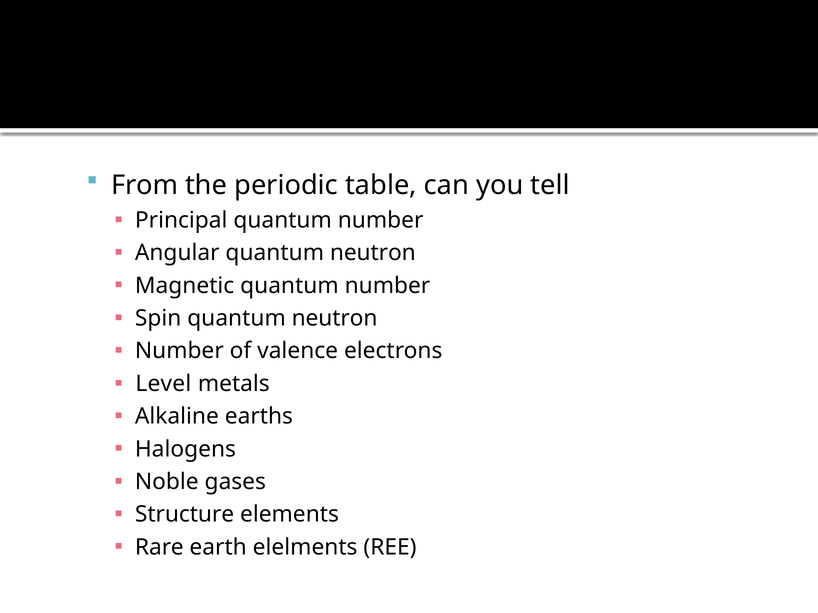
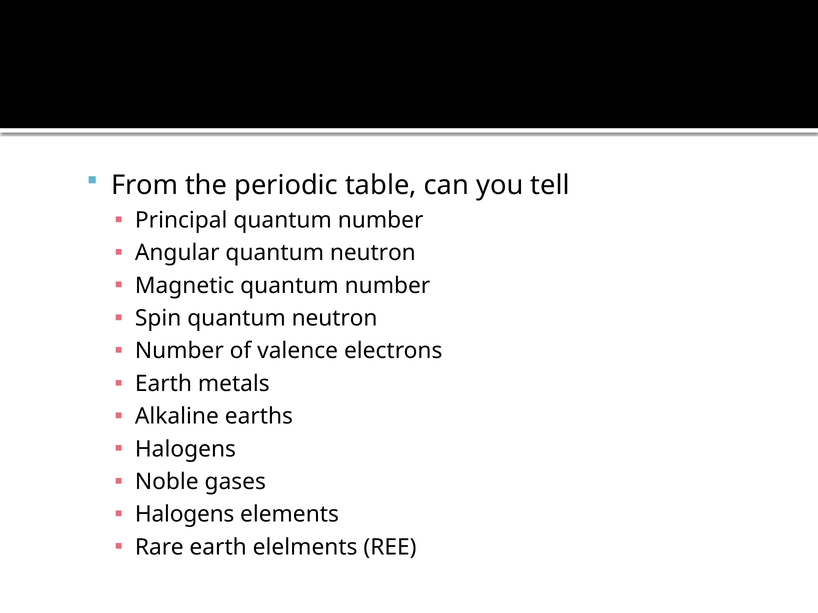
Level: Level -> Earth (163, 384)
Structure: Structure -> Halogens (185, 515)
